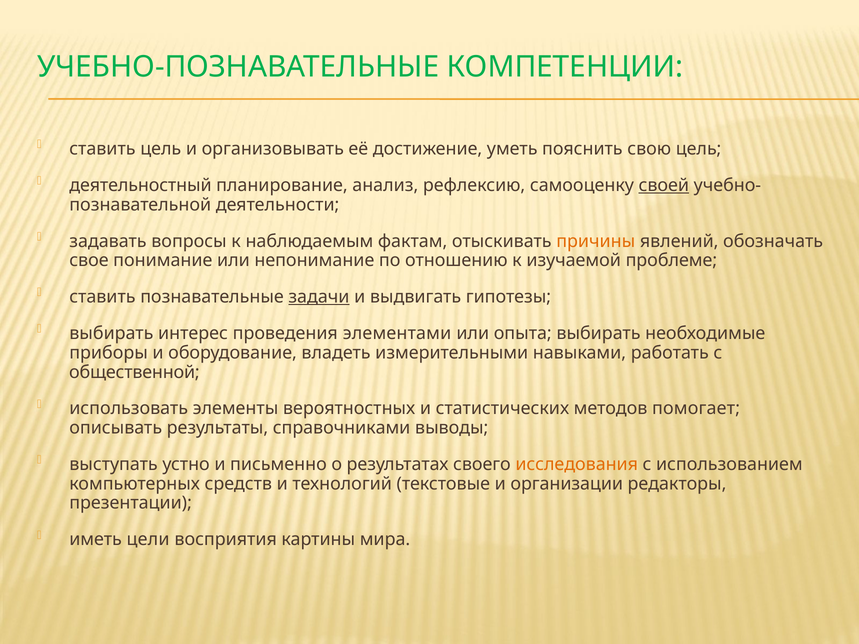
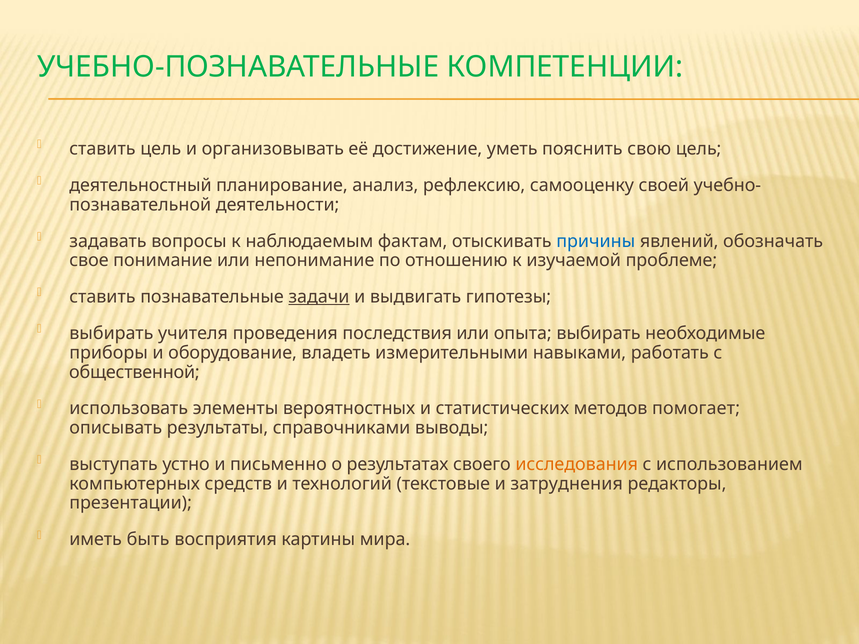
своей underline: present -> none (664, 185)
причины colour: orange -> blue (596, 241)
интерес: интерес -> учителя (193, 334)
элементами: элементами -> последствия (397, 334)
организации: организации -> затруднения (567, 484)
цели: цели -> быть (148, 540)
